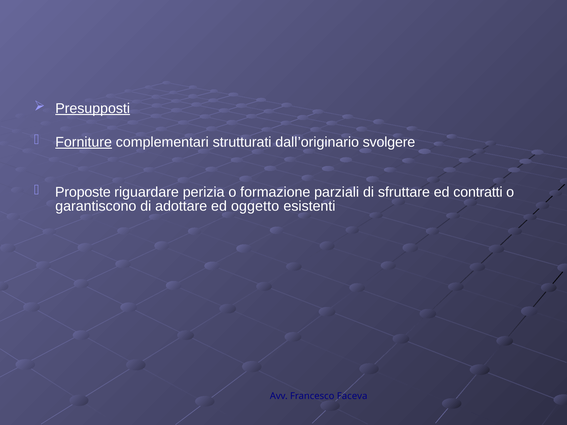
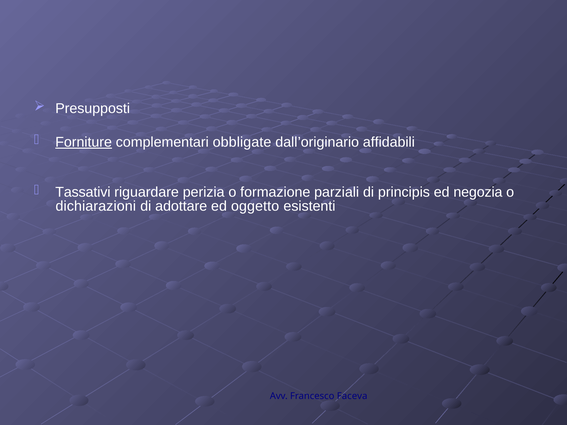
Presupposti underline: present -> none (93, 109)
strutturati: strutturati -> obbligate (242, 142)
svolgere: svolgere -> affidabili (389, 142)
Proposte: Proposte -> Tassativi (83, 192)
sfruttare: sfruttare -> principis (404, 192)
contratti: contratti -> negozia (478, 192)
garantiscono: garantiscono -> dichiarazioni (96, 206)
